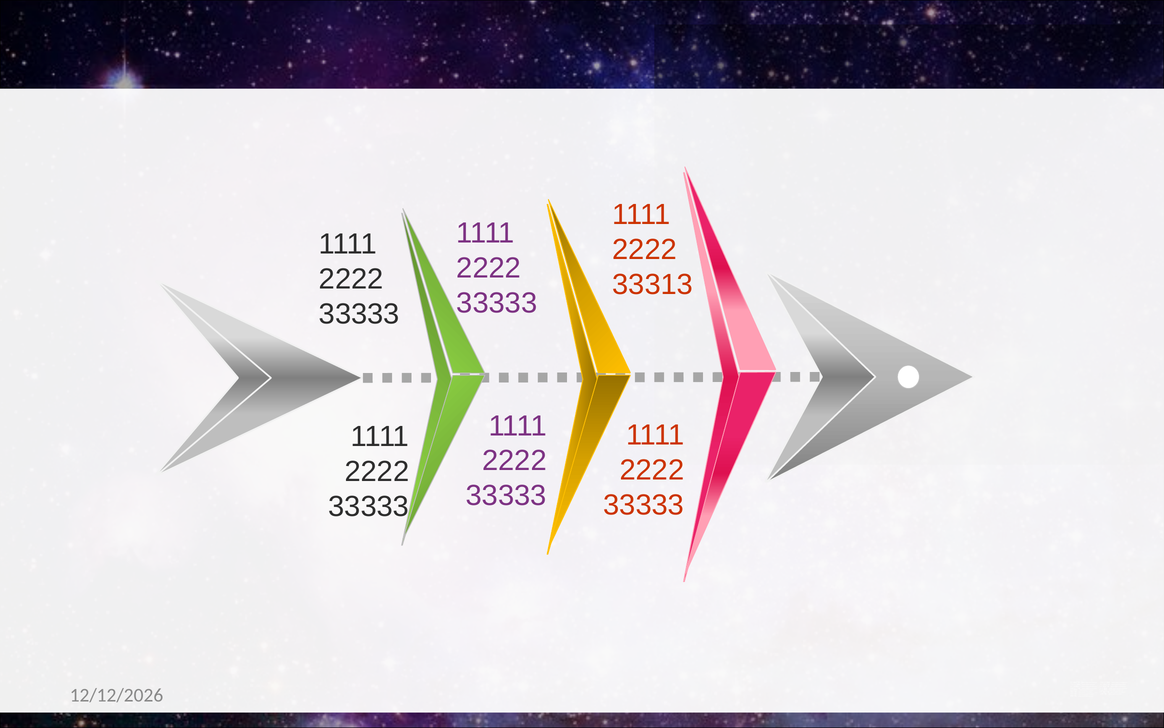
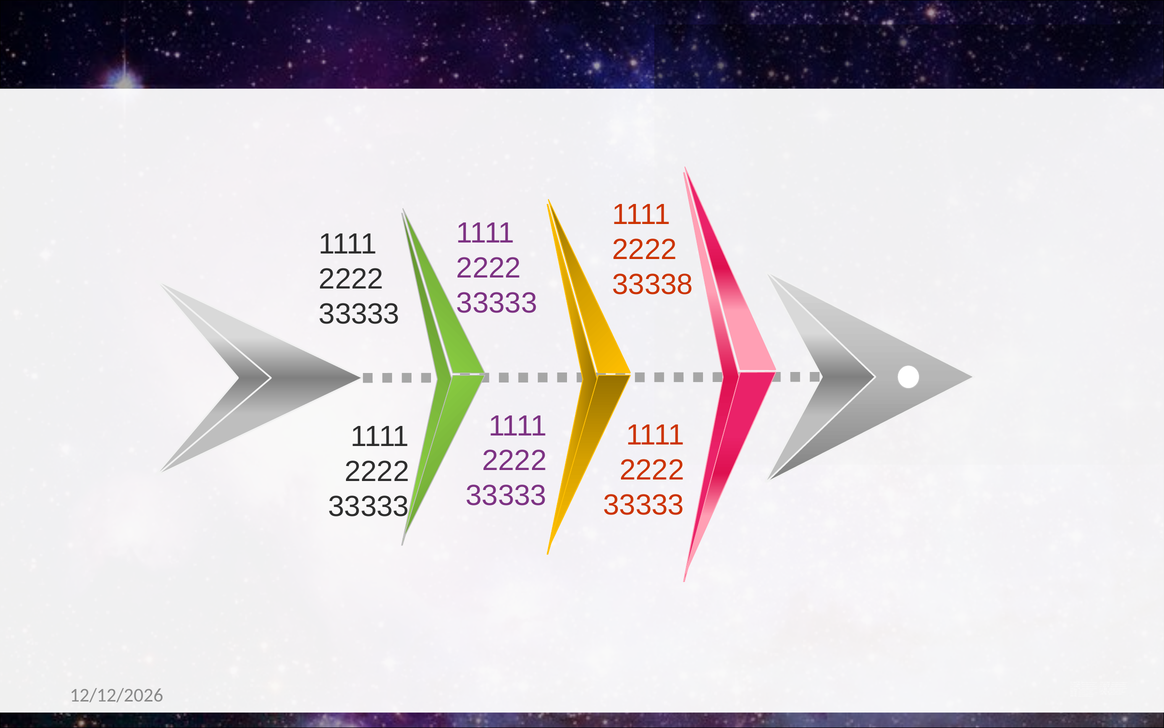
33313: 33313 -> 33338 (653, 285)
